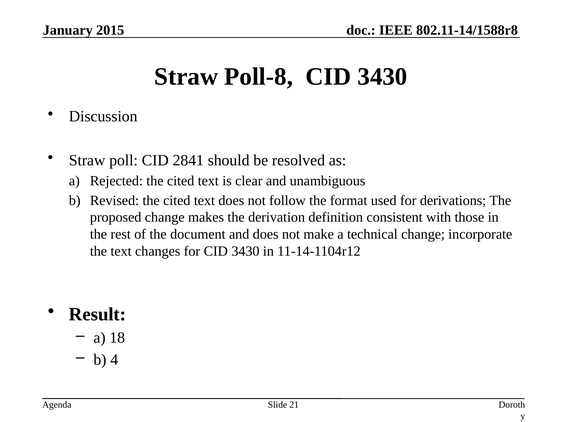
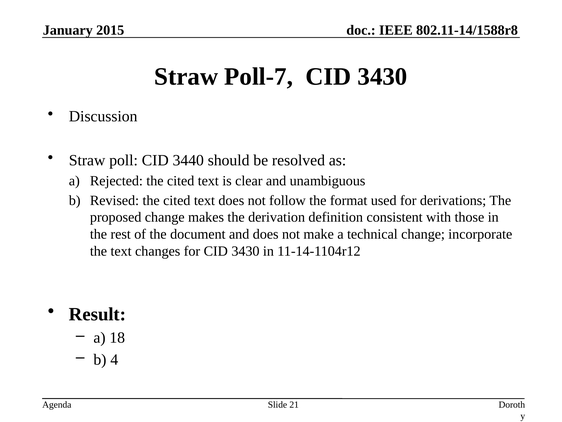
Poll-8: Poll-8 -> Poll-7 (259, 77)
2841: 2841 -> 3440 (188, 160)
